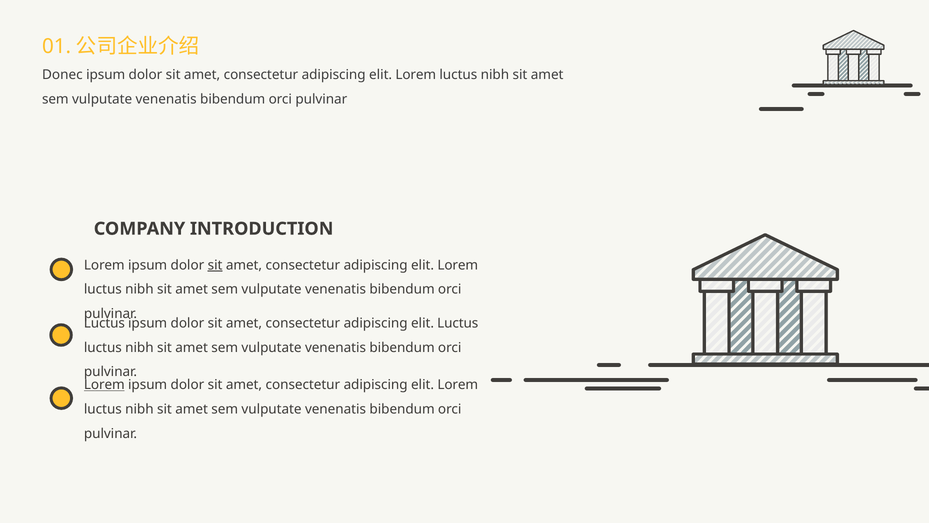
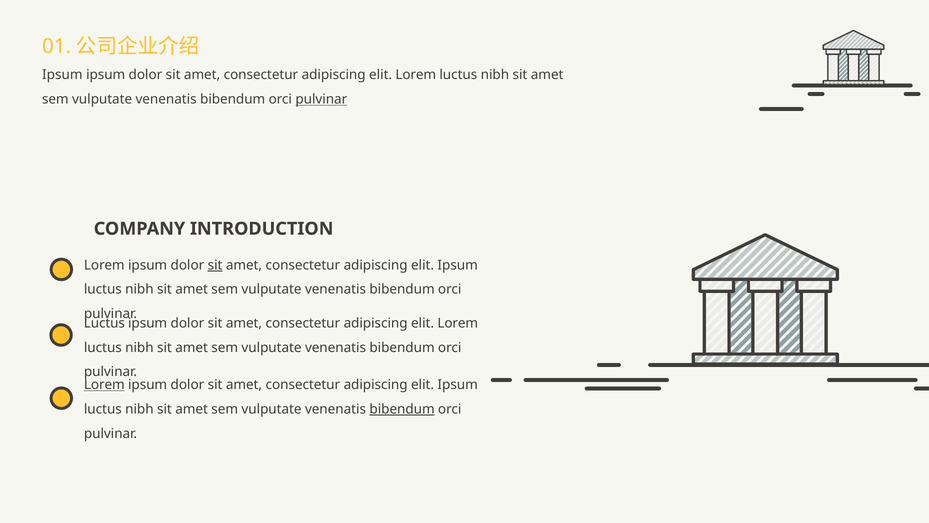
Donec: Donec -> Ipsum (62, 75)
pulvinar underline: none -> present (321, 99)
Lorem: Lorem -> Ipsum (458, 265)
Luctus: Luctus -> Lorem (458, 323)
Lorem: Lorem -> Ipsum (458, 385)
bibendum underline: none -> present (402, 409)
